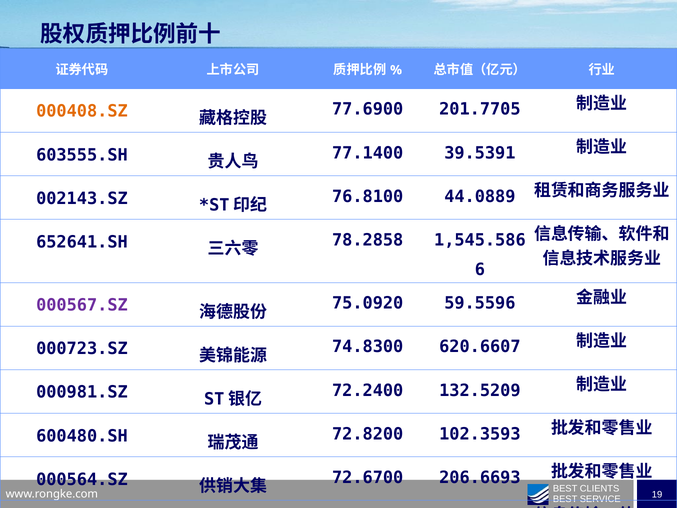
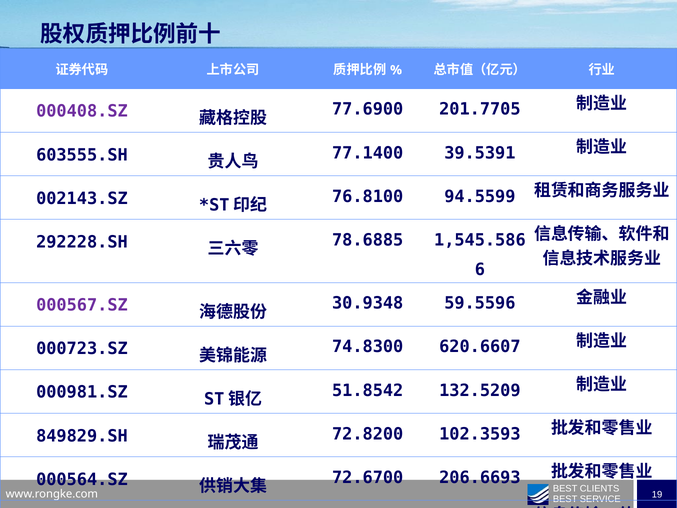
000408.SZ colour: orange -> purple (82, 111)
44.0889: 44.0889 -> 94.5599 (480, 196)
78.2858: 78.2858 -> 78.6885 (368, 240)
652641.SH: 652641.SH -> 292228.SH (82, 242)
75.0920: 75.0920 -> 30.9348 (368, 303)
72.2400: 72.2400 -> 51.8542 (368, 390)
600480.SH: 600480.SH -> 849829.SH (82, 436)
